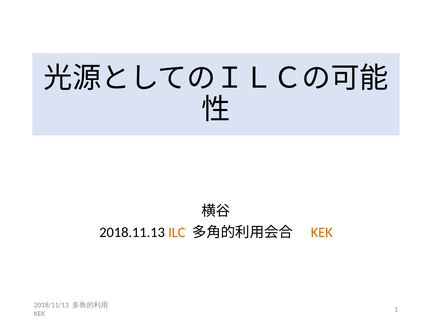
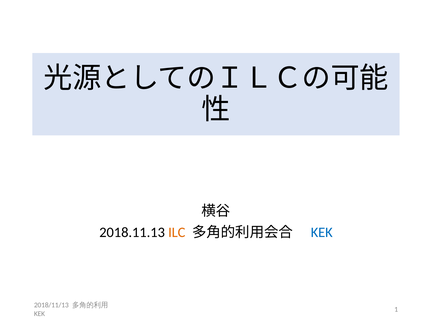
KEK colour: orange -> blue (322, 233)
